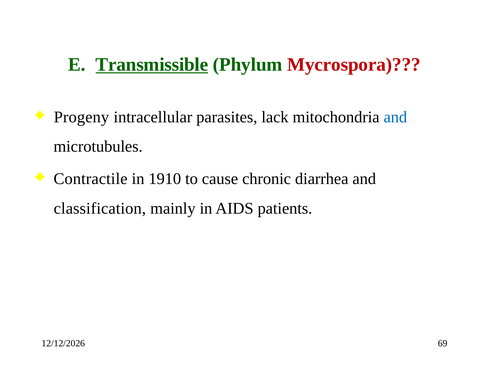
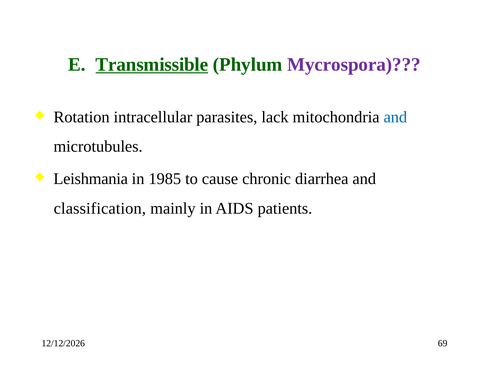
Mycrospora colour: red -> purple (354, 64)
Progeny: Progeny -> Rotation (82, 117)
Contractile: Contractile -> Leishmania (91, 179)
1910: 1910 -> 1985 (165, 179)
